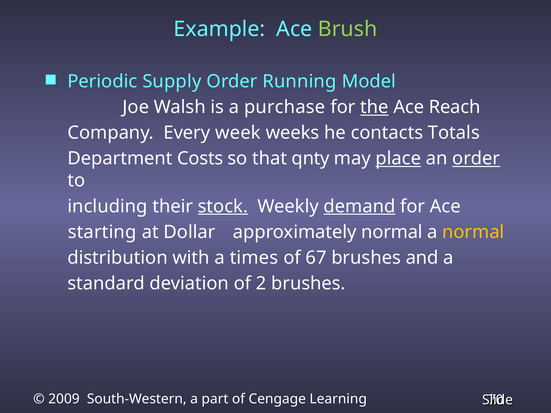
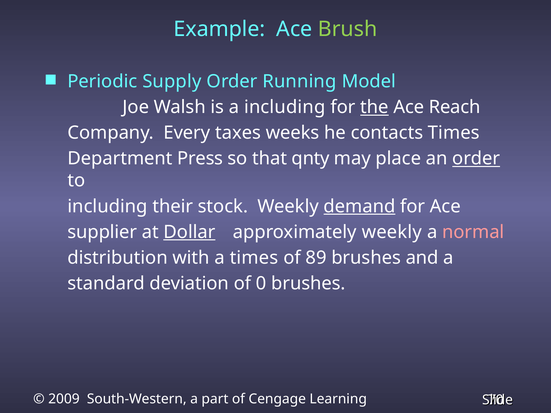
a purchase: purchase -> including (285, 107)
week: week -> taxes (238, 133)
contacts Totals: Totals -> Times (454, 133)
Costs: Costs -> Press (200, 159)
place underline: present -> none (398, 159)
stock underline: present -> none (223, 206)
starting: starting -> supplier (102, 232)
Dollar underline: none -> present (189, 232)
approximately normal: normal -> weekly (392, 232)
normal colour: yellow -> pink (473, 232)
67: 67 -> 89 (316, 258)
2: 2 -> 0 (261, 284)
